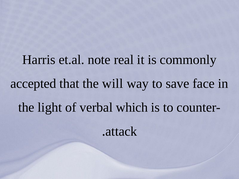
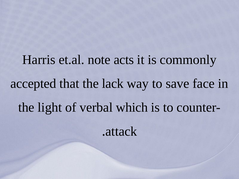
real: real -> acts (124, 60)
will: will -> lack (113, 84)
